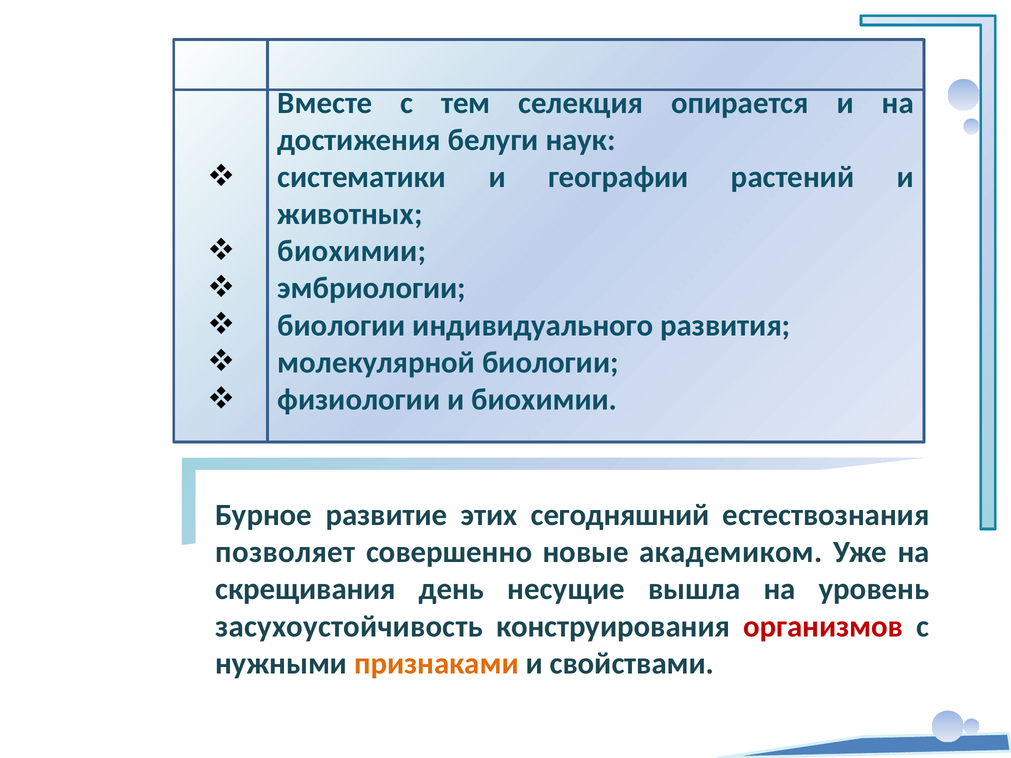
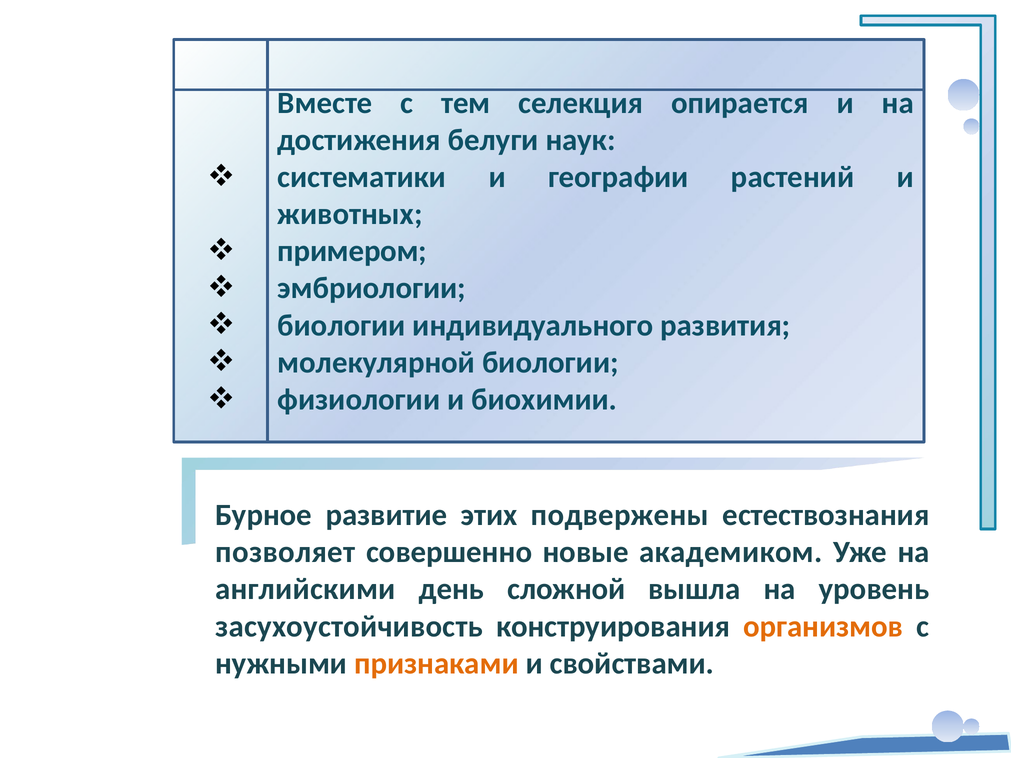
биохимии: биохимии -> примером (352, 251)
сегодняшний: сегодняшний -> подвержены (620, 515)
скрещивания: скрещивания -> английскими (305, 589)
несущие: несущие -> сложной (566, 589)
организмов colour: red -> orange (823, 627)
